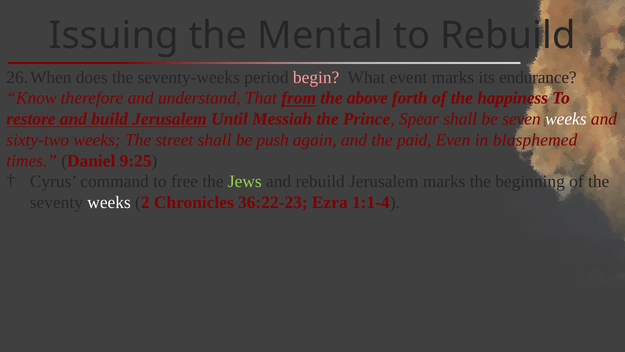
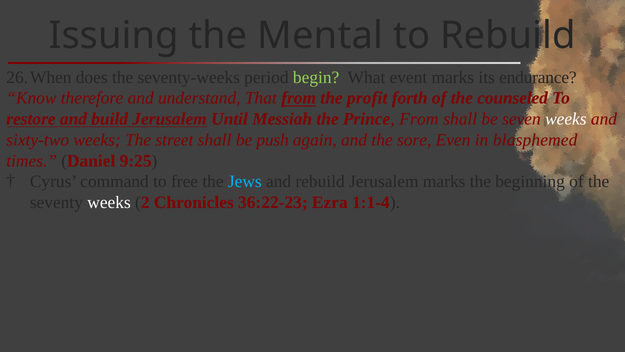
begin colour: pink -> light green (316, 77)
above: above -> profit (367, 98)
happiness: happiness -> counseled (513, 98)
Prince Spear: Spear -> From (419, 119)
paid: paid -> sore (414, 140)
Jews colour: light green -> light blue (245, 181)
